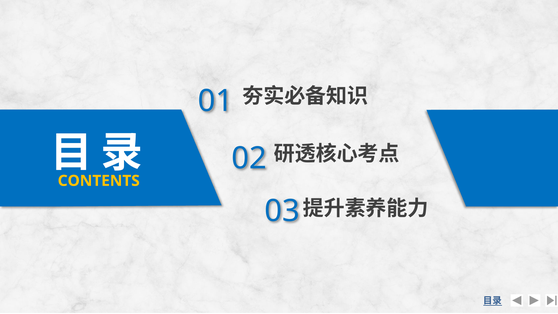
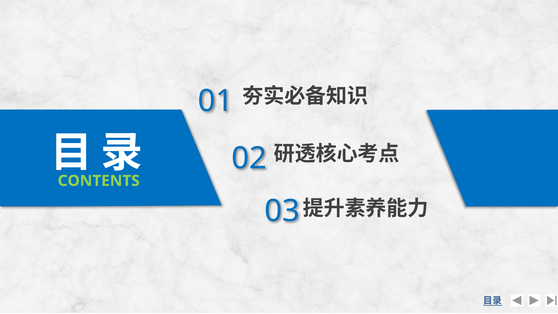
CONTENTS colour: yellow -> light green (99, 181)
